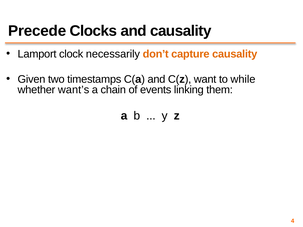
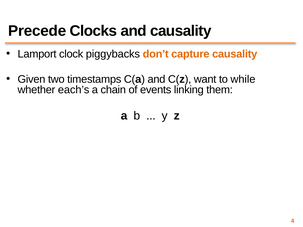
necessarily: necessarily -> piggybacks (113, 54)
want’s: want’s -> each’s (74, 90)
